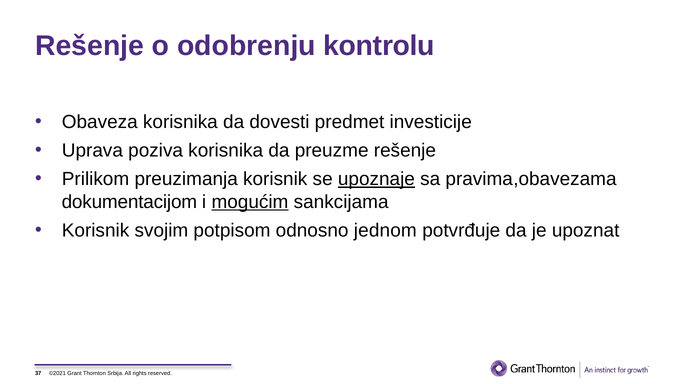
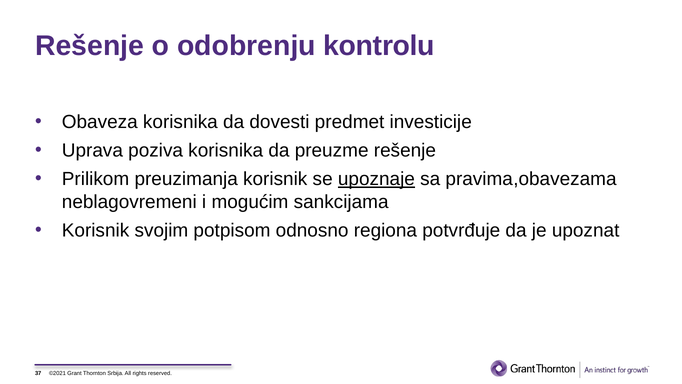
dokumentacijom: dokumentacijom -> neblagovremeni (129, 202)
mogućim underline: present -> none (250, 202)
jednom: jednom -> regiona (385, 230)
